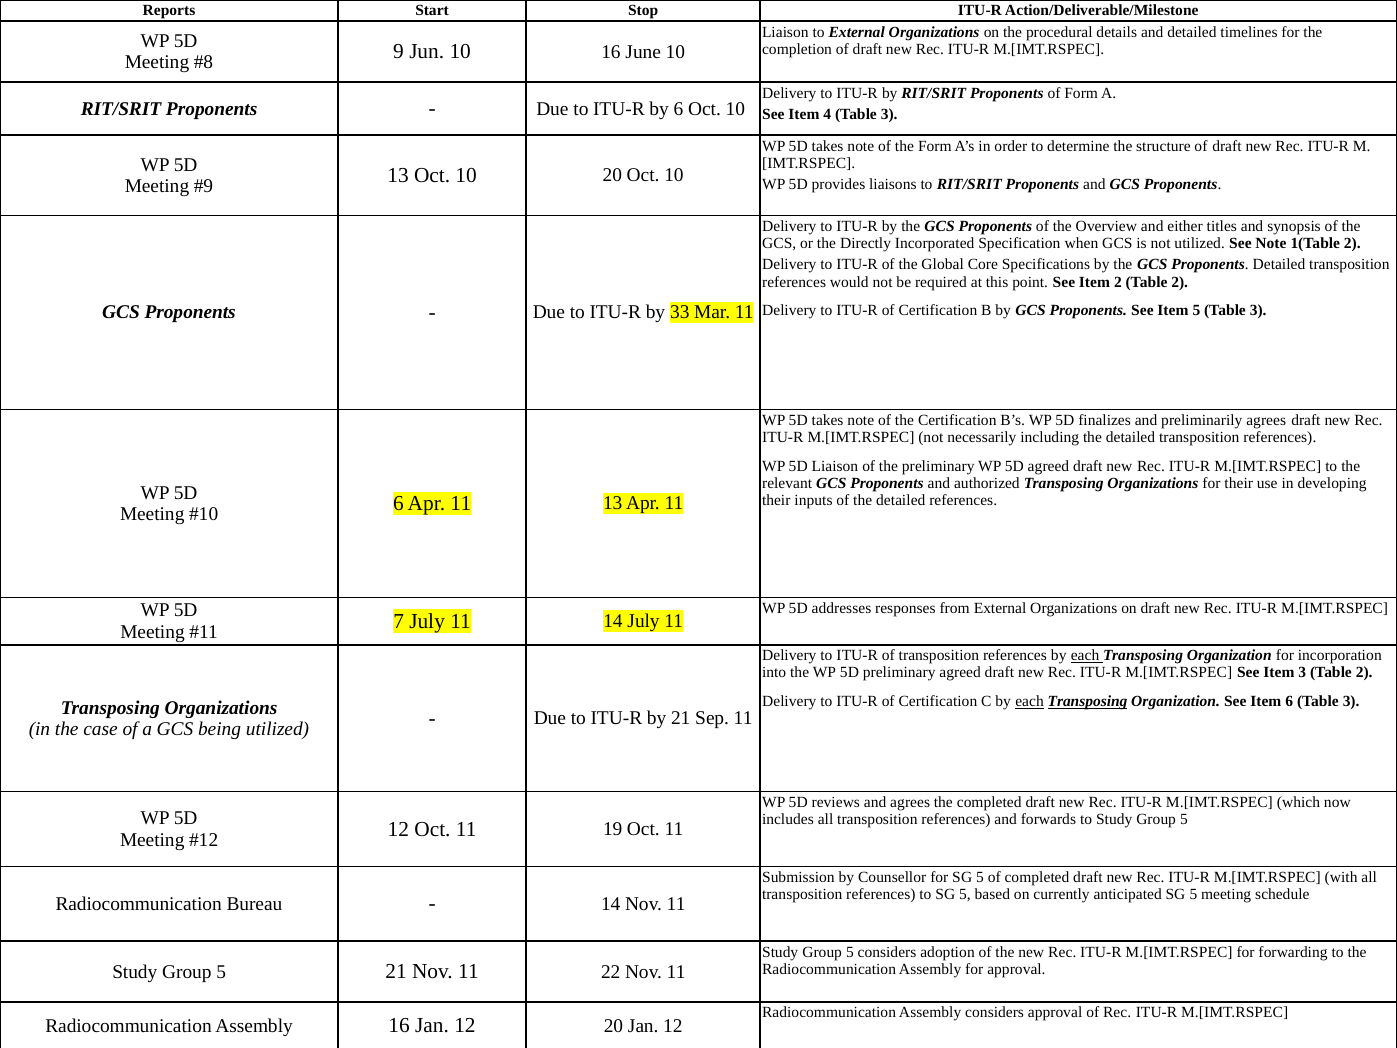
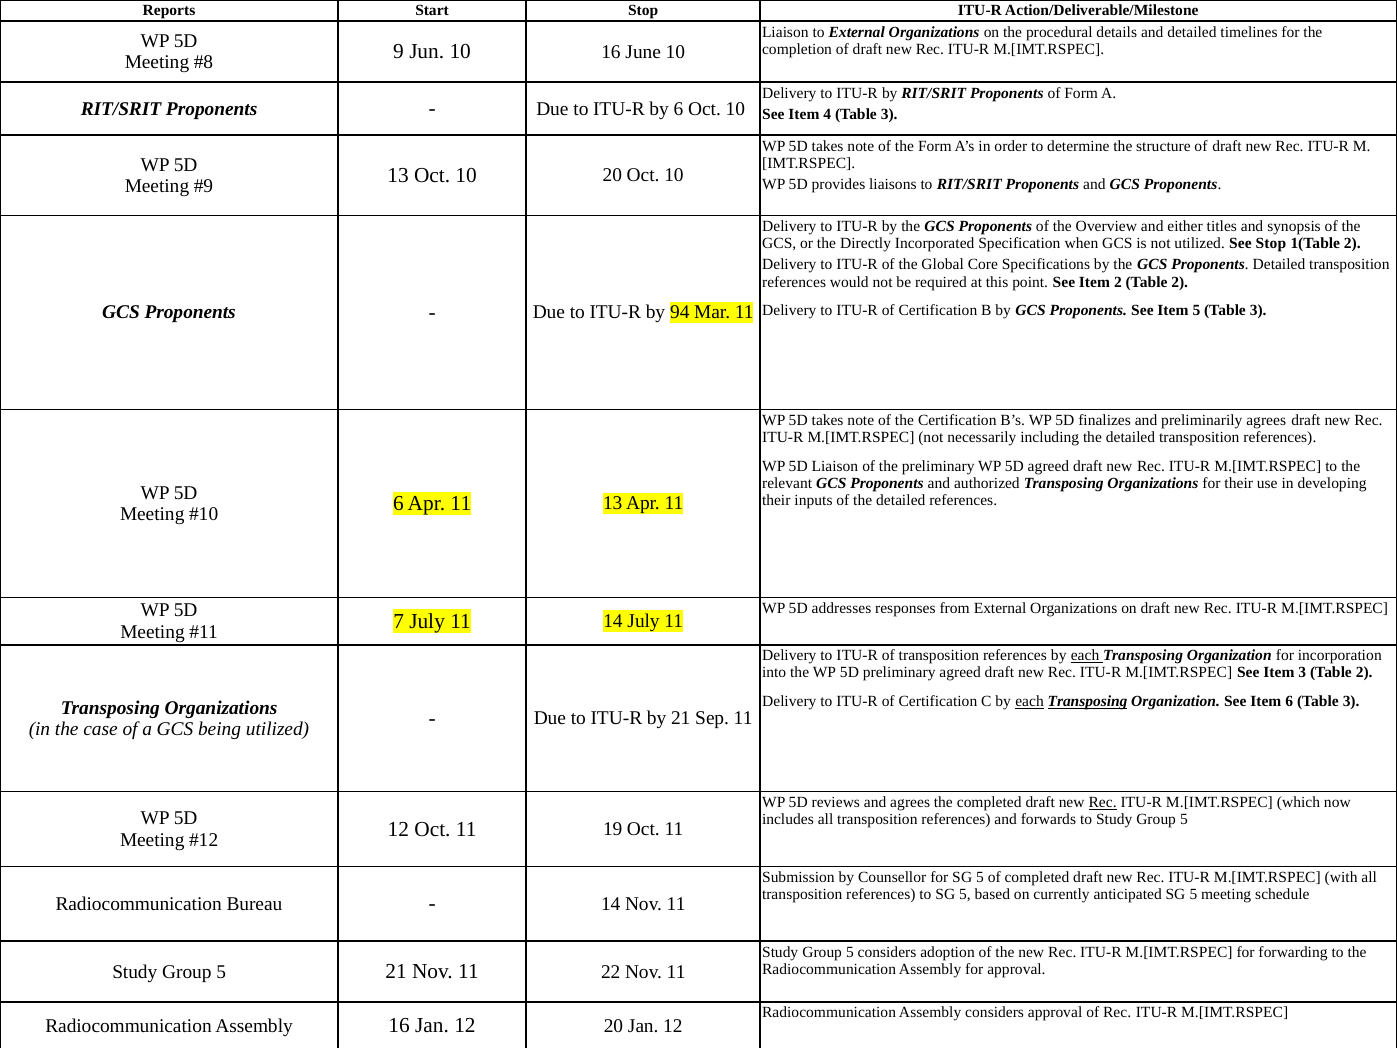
See Note: Note -> Stop (1271, 244)
33: 33 -> 94 (680, 312)
Rec underline: none -> present (1103, 802)
